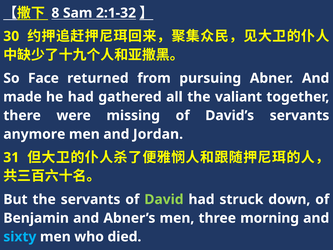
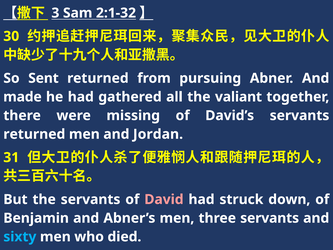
8: 8 -> 3 (55, 13)
Face: Face -> Sent (43, 78)
anymore: anymore -> returned (34, 134)
David colour: light green -> pink (164, 199)
three morning: morning -> servants (270, 218)
